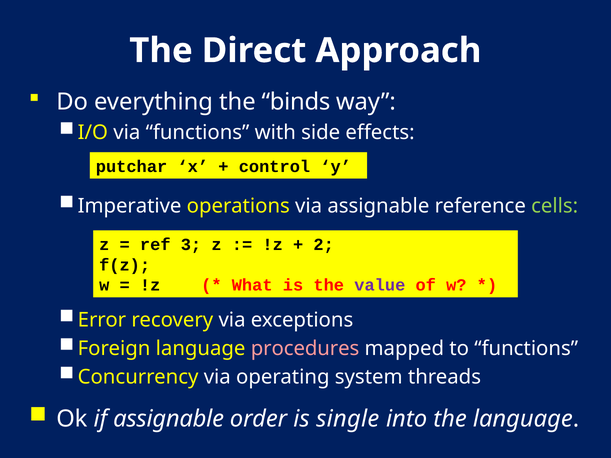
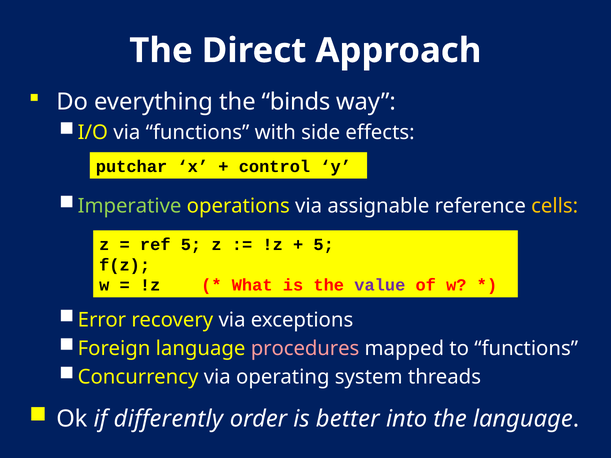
Imperative colour: white -> light green (130, 206)
cells colour: light green -> yellow (555, 206)
ref 3: 3 -> 5 (191, 245)
2: 2 -> 5 (324, 245)
if assignable: assignable -> differently (168, 419)
single: single -> better (348, 419)
